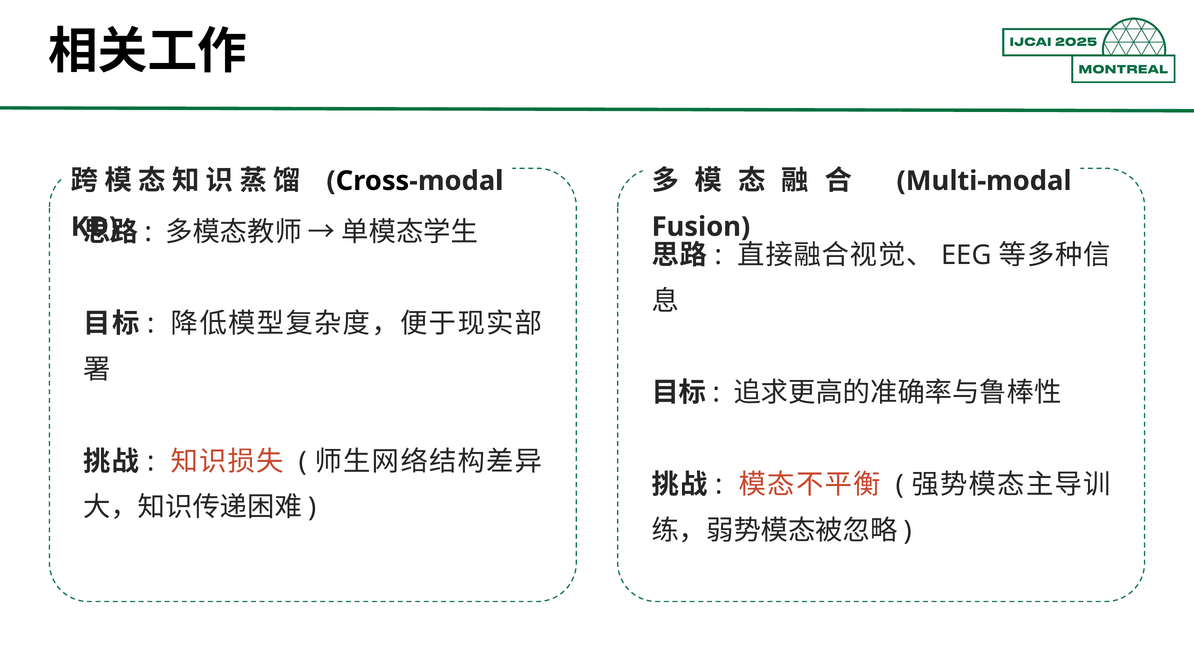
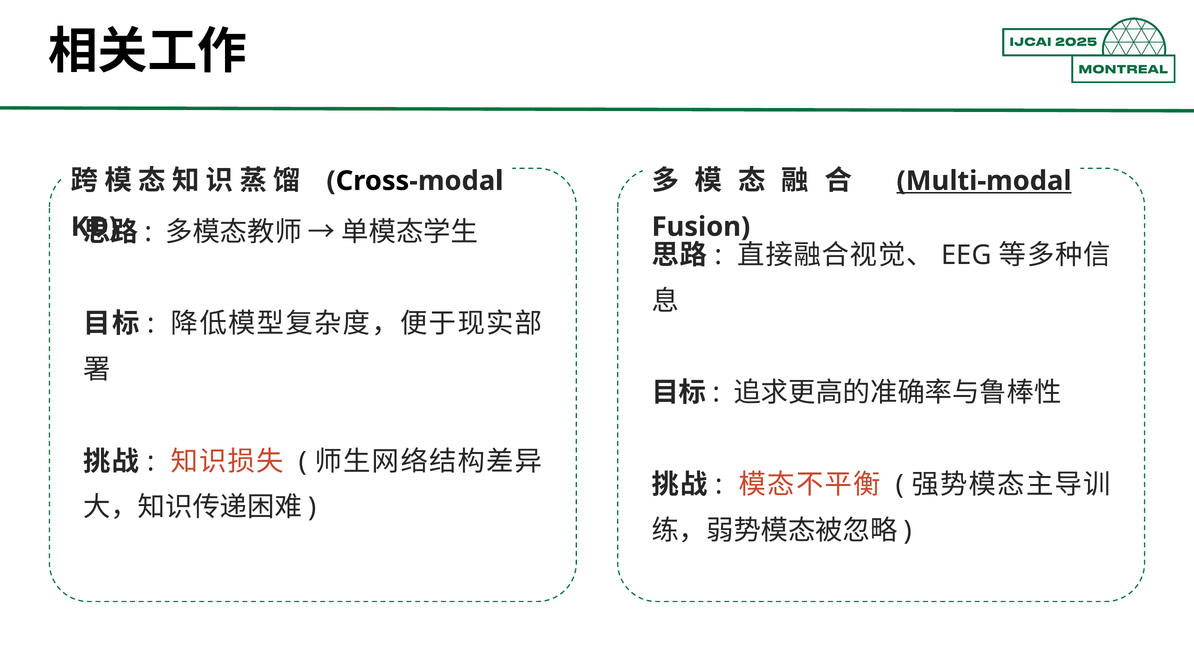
Multi-modal underline: none -> present (984, 181)
